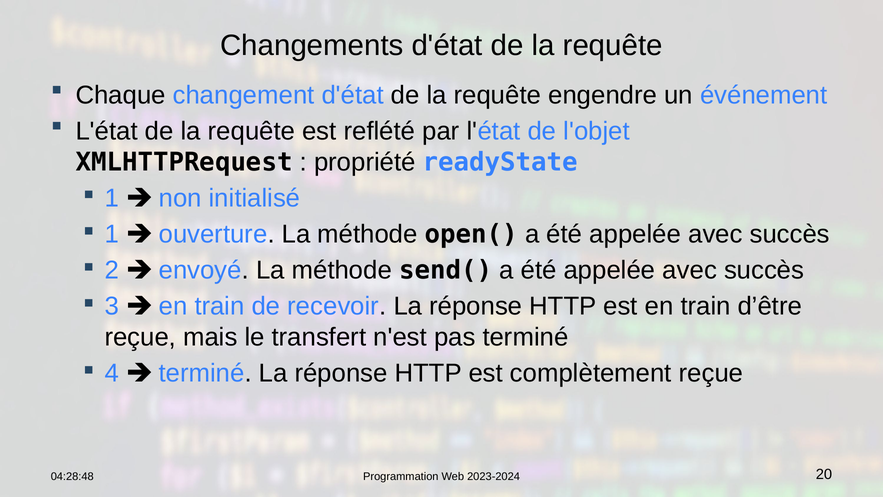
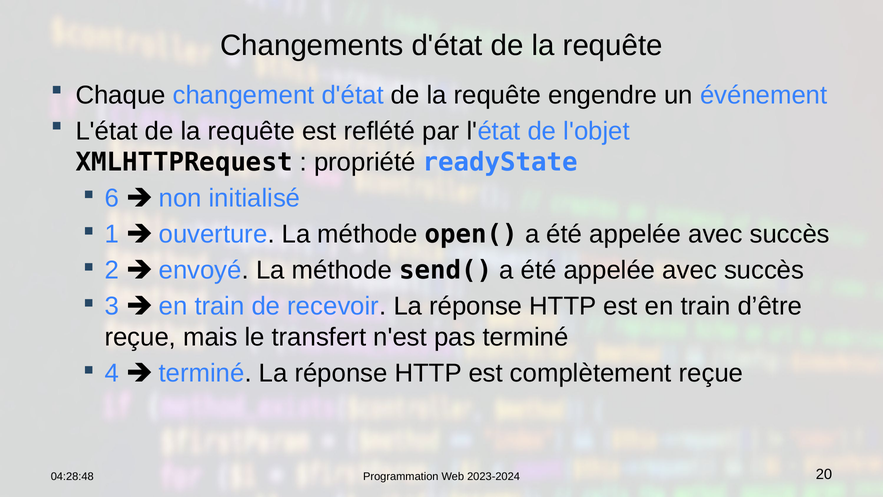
1: 1 -> 6 (112, 198)
